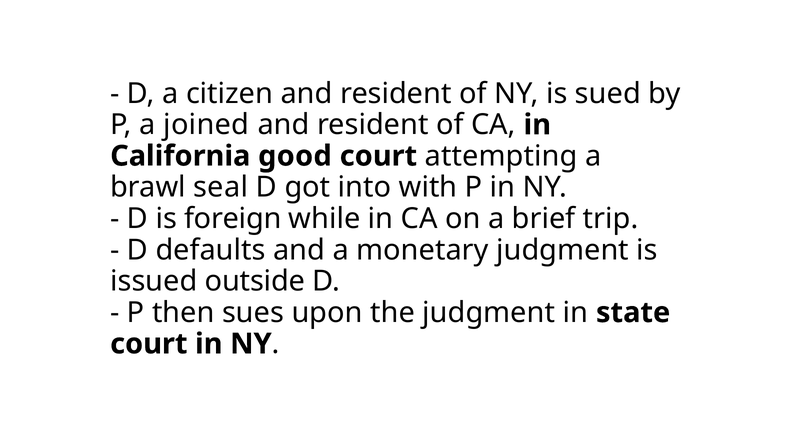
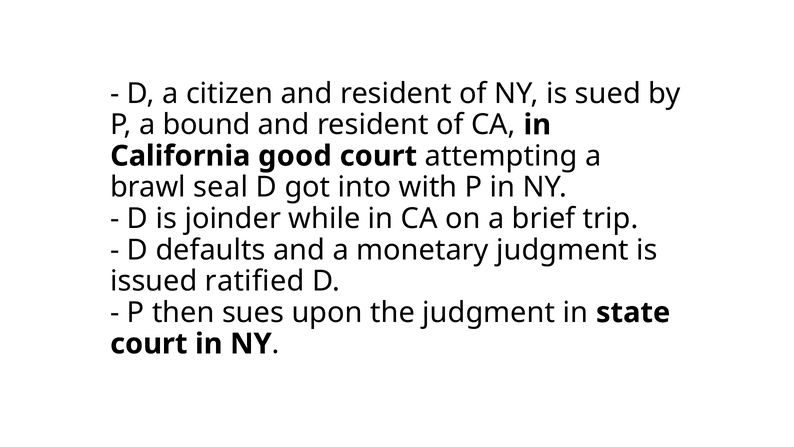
joined: joined -> bound (207, 125)
foreign: foreign -> joinder (233, 218)
outside: outside -> ratified (255, 281)
